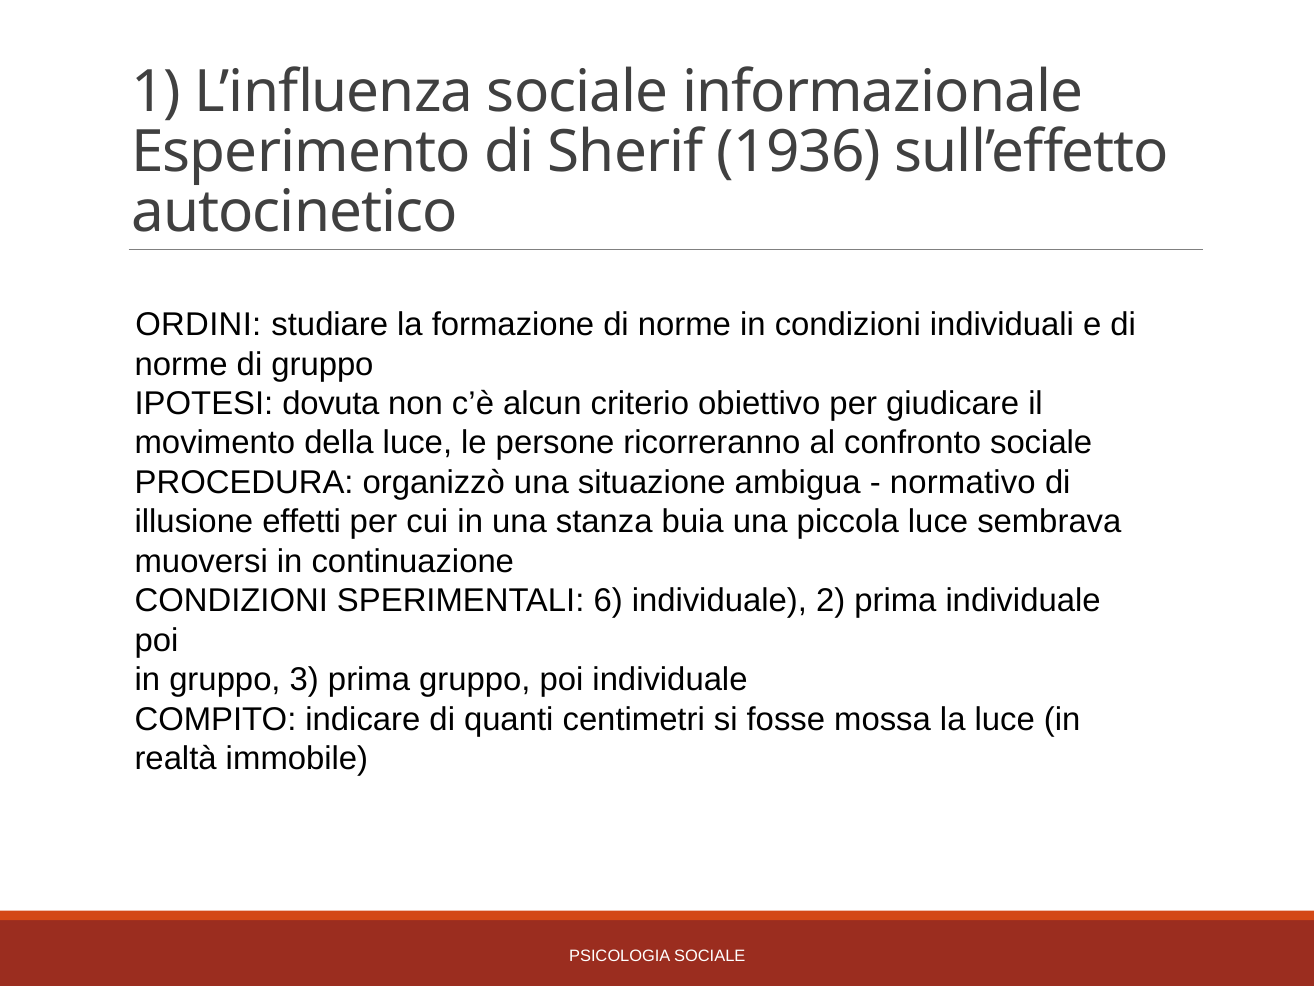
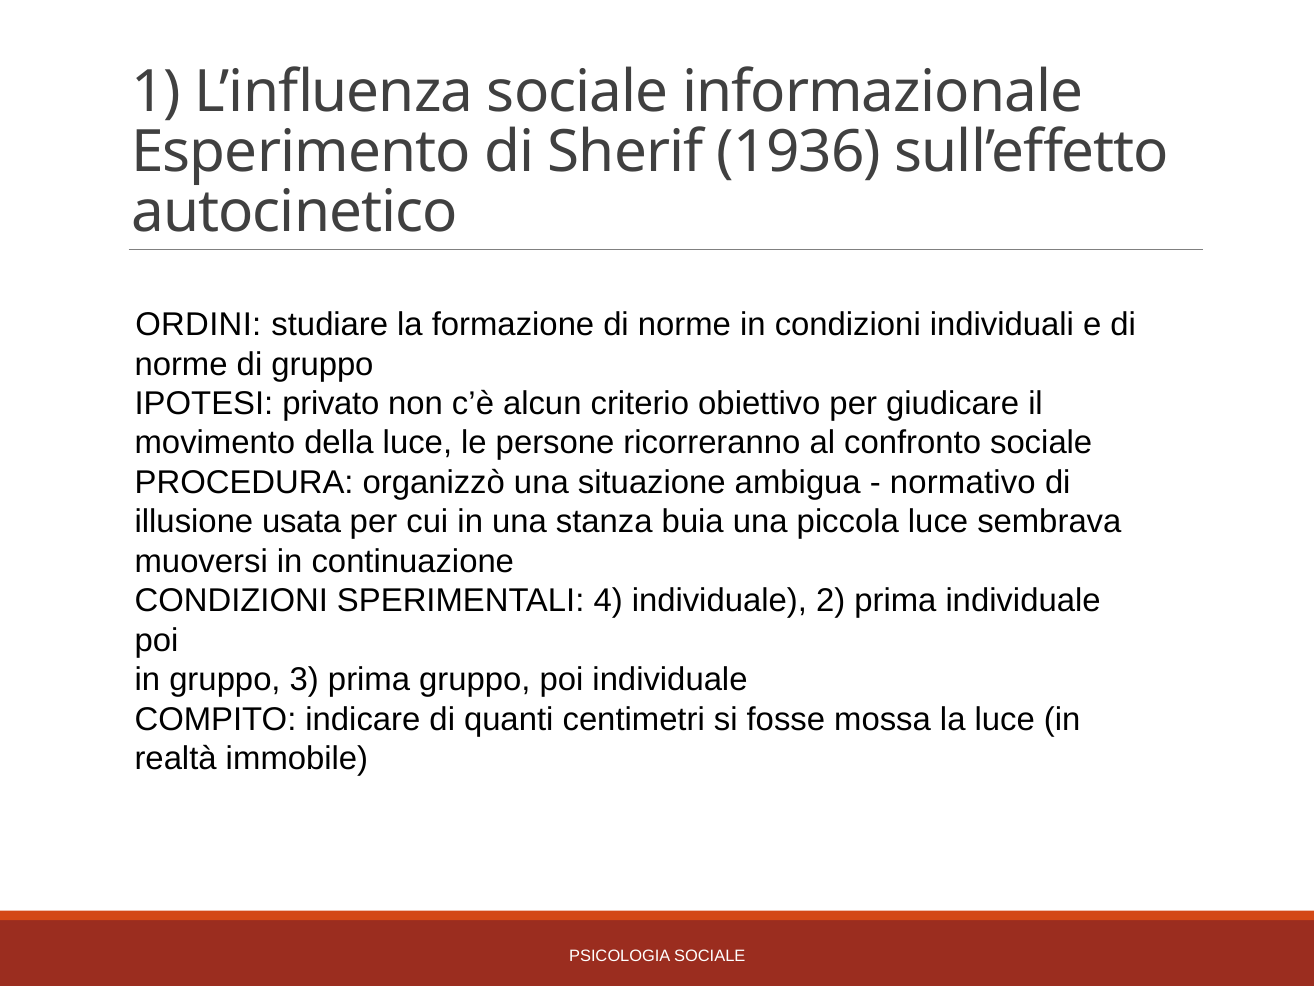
dovuta: dovuta -> privato (331, 403)
effetti: effetti -> usata (302, 522)
6: 6 -> 4 (608, 601)
